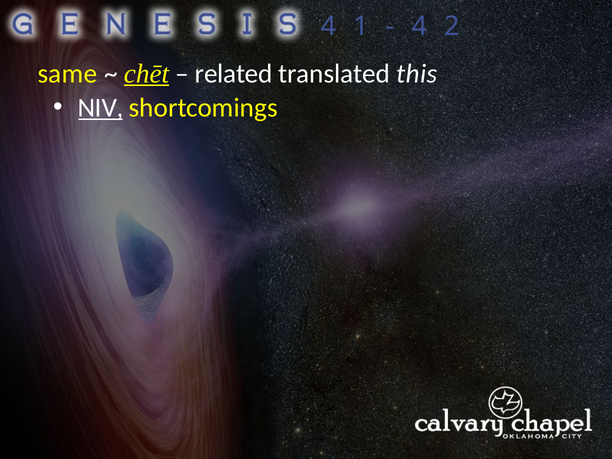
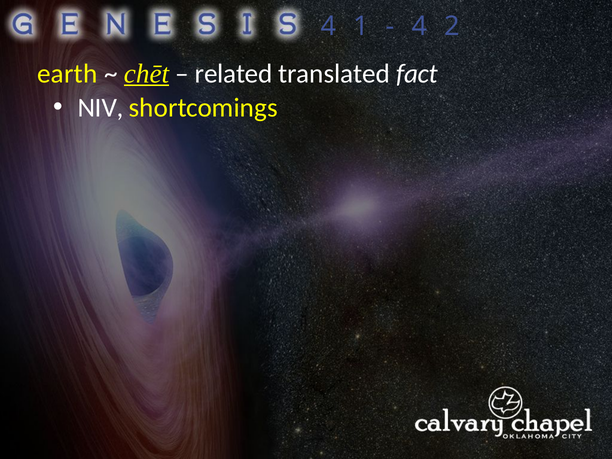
same: same -> earth (67, 74)
this: this -> fact (417, 74)
NIV underline: present -> none (101, 108)
